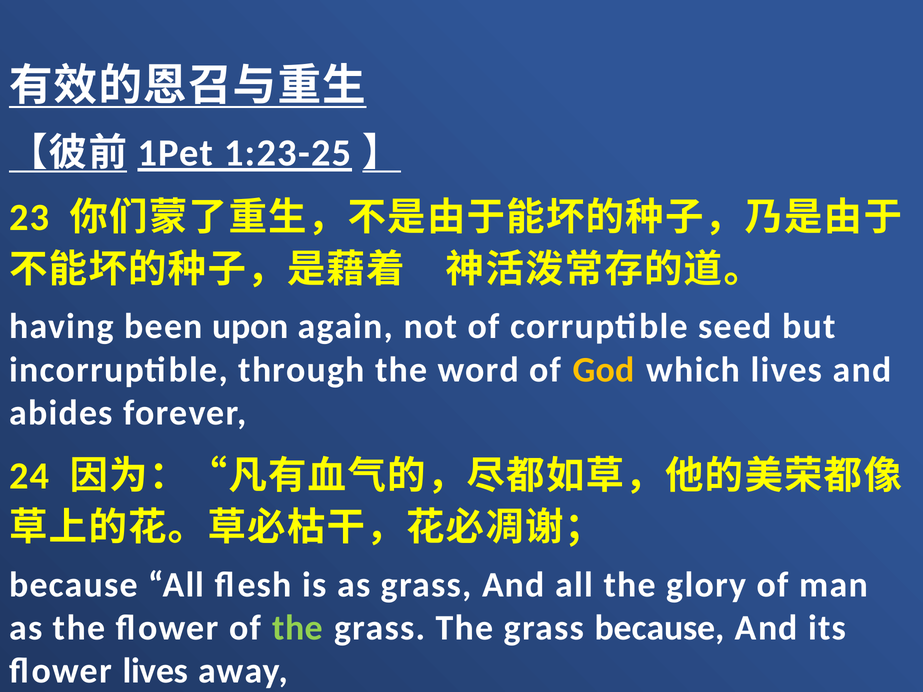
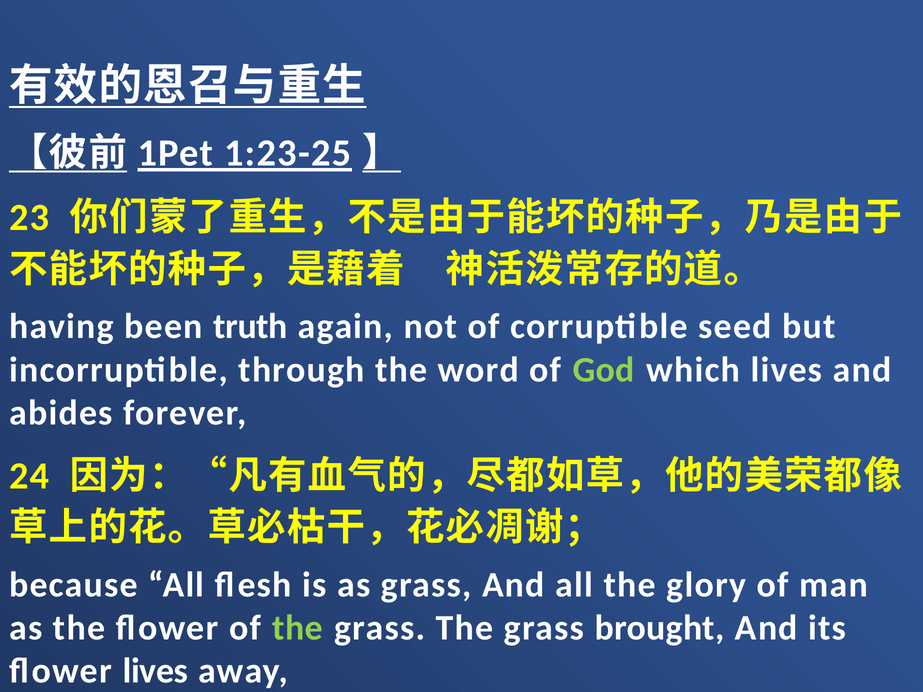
upon: upon -> truth (250, 327)
God colour: yellow -> light green (604, 370)
grass because: because -> brought (659, 628)
